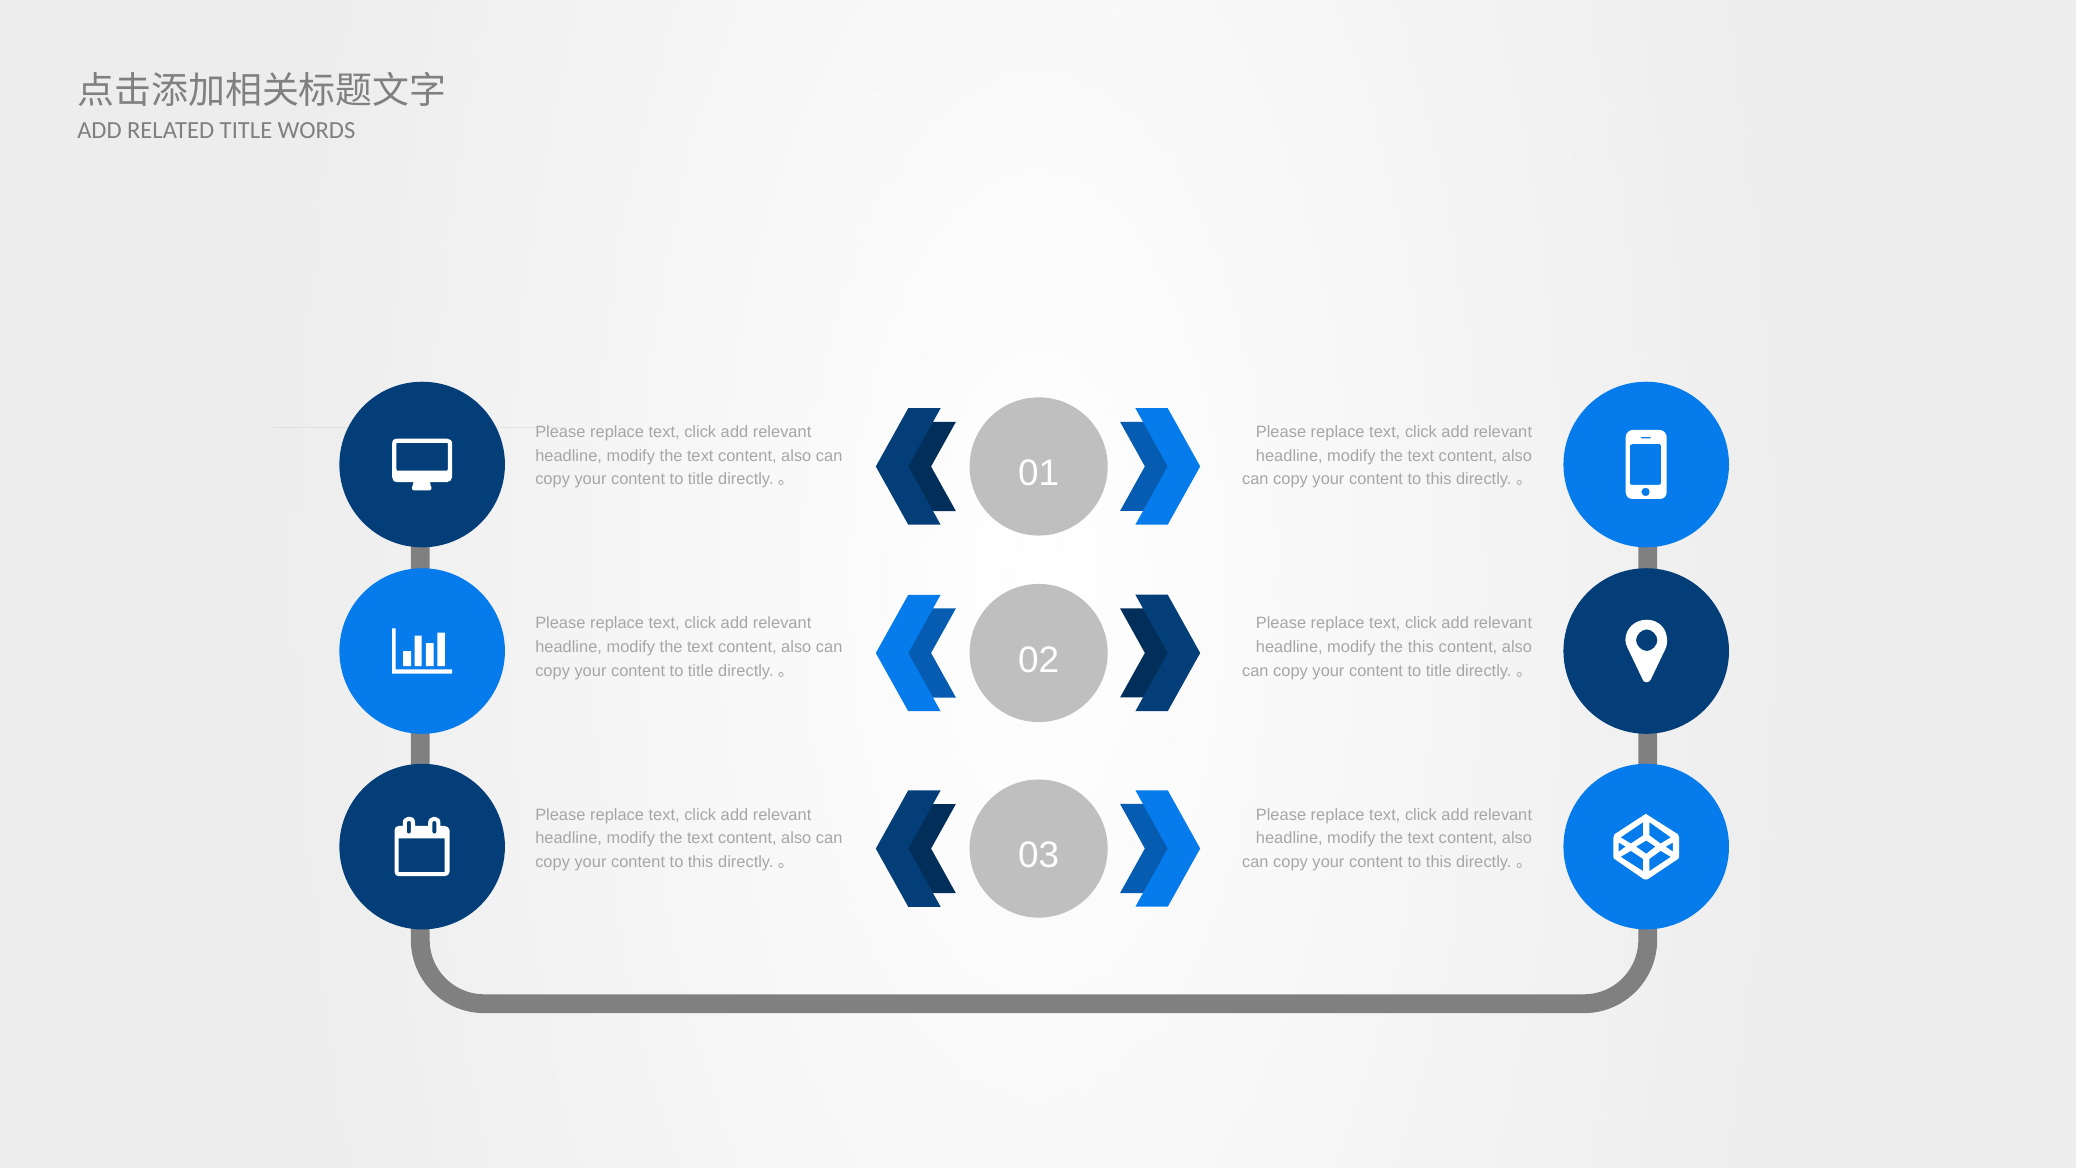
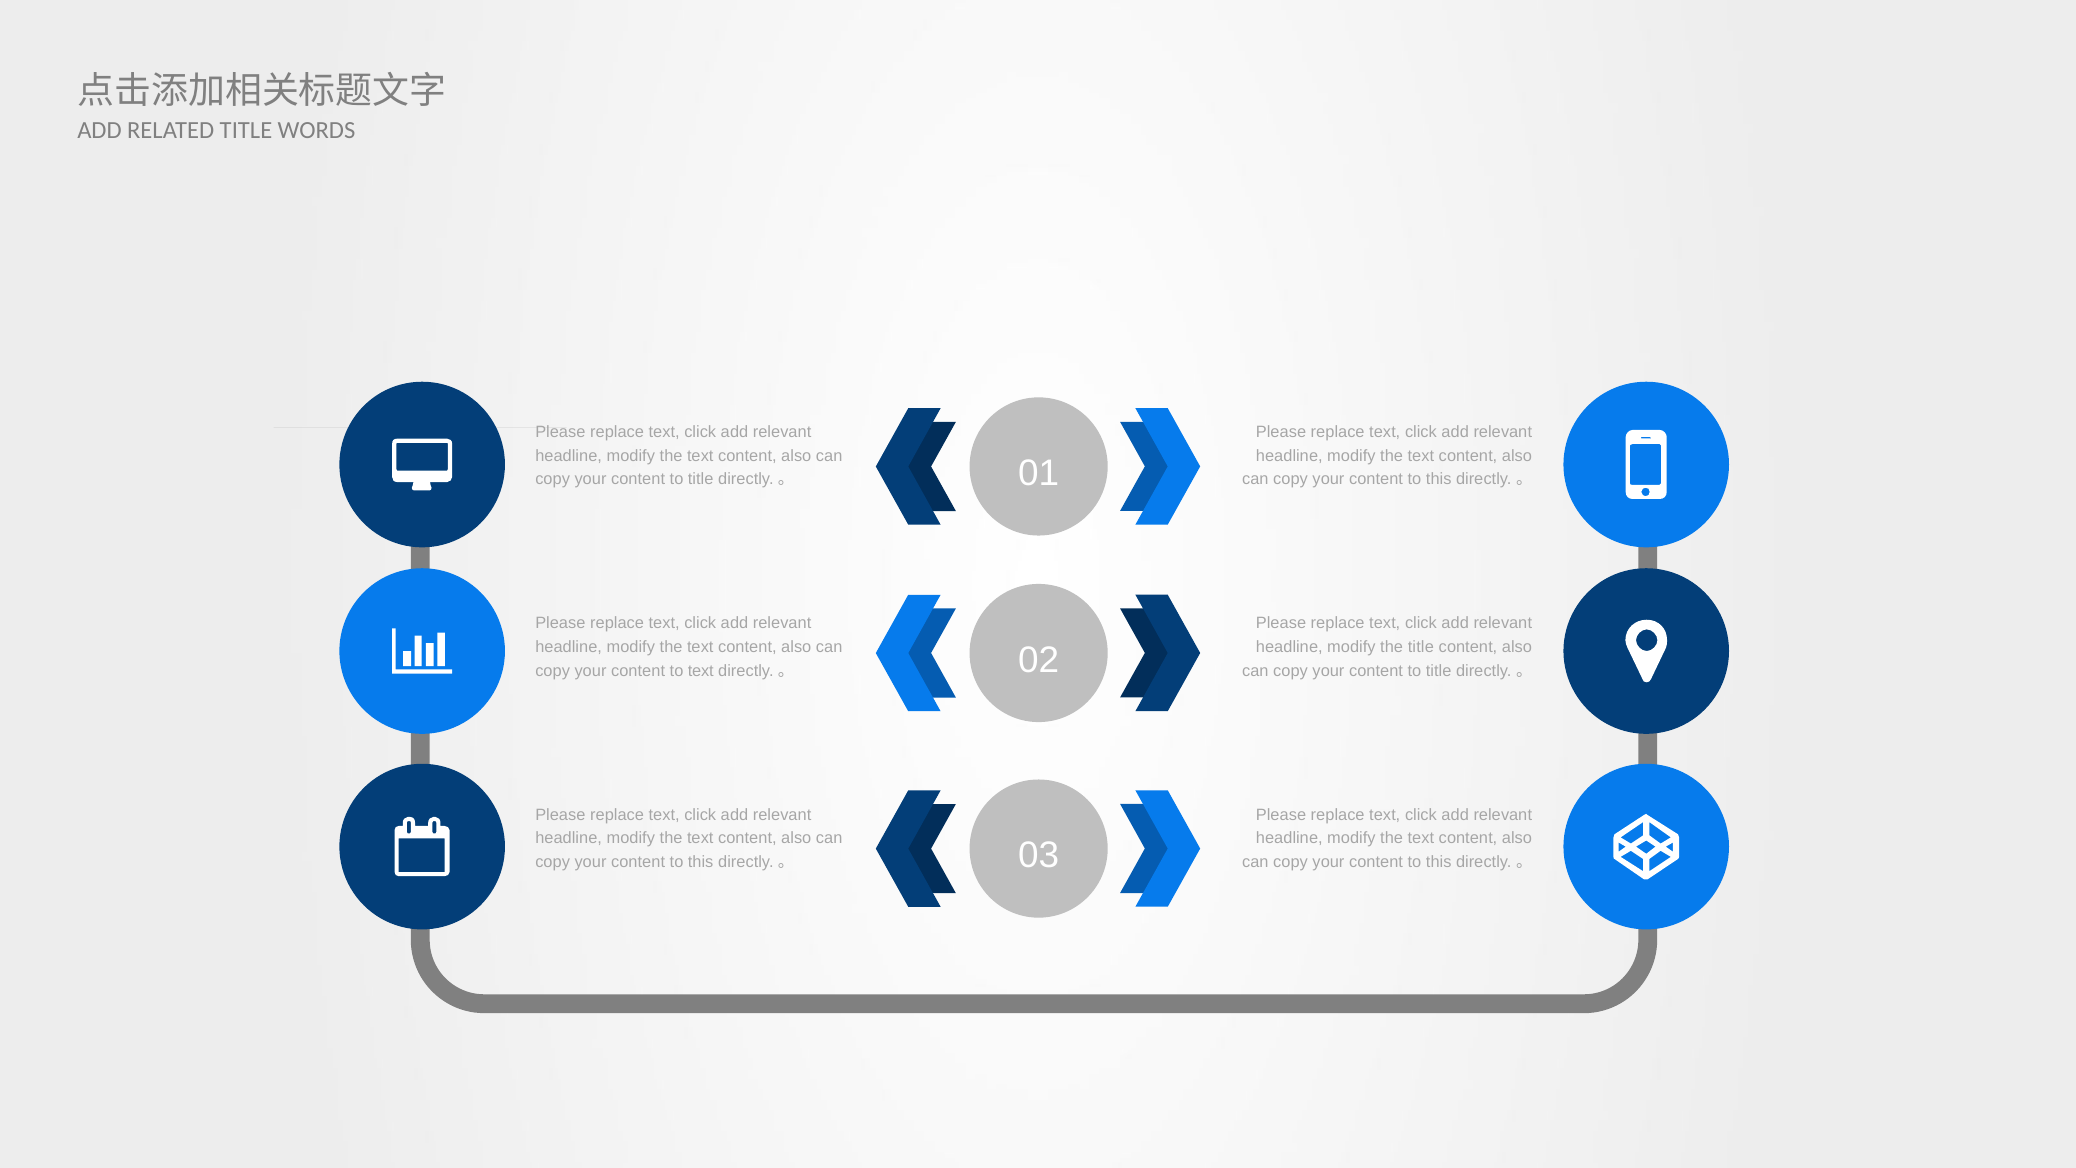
the this: this -> title (1421, 647)
title: title -> text (701, 670)
